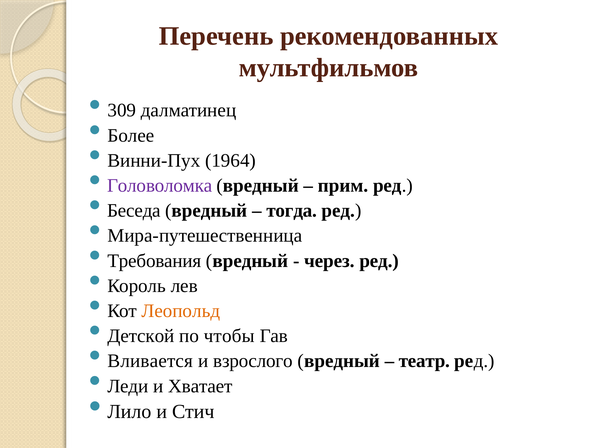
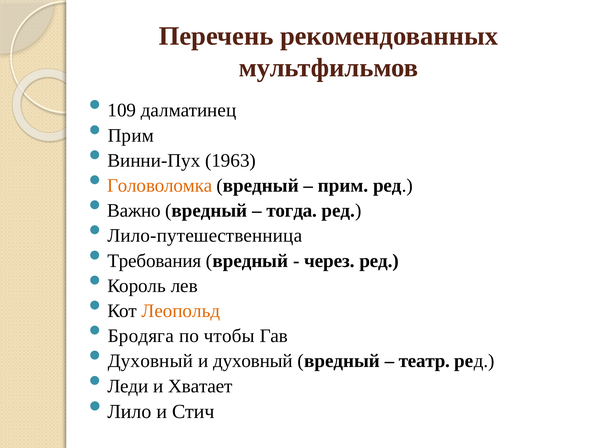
309: 309 -> 109 (122, 110)
Более: Более -> Прим (131, 136)
1964: 1964 -> 1963 (231, 161)
Головоломка colour: purple -> orange (160, 186)
Беседа: Беседа -> Важно (134, 211)
Мира-путешественница: Мира-путешественница -> Лило-путешественница (205, 236)
Детской: Детской -> Бродяга (141, 336)
Вливается: Вливается -> Духовный (150, 361)
и взрослого: взрослого -> духовный (253, 361)
